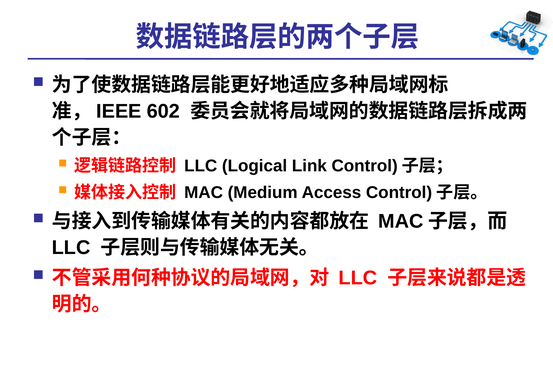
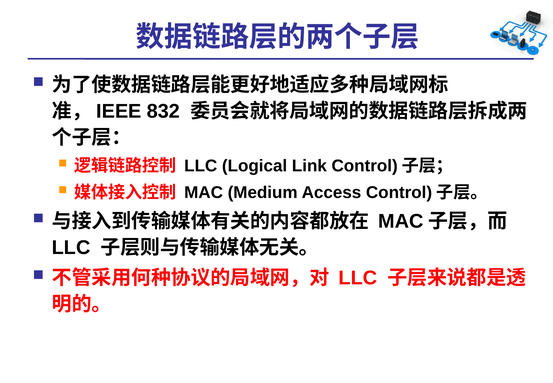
602: 602 -> 832 (163, 111)
